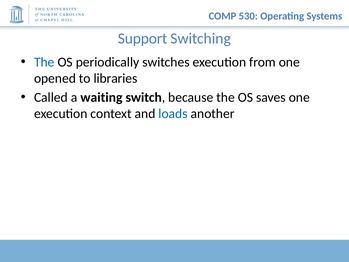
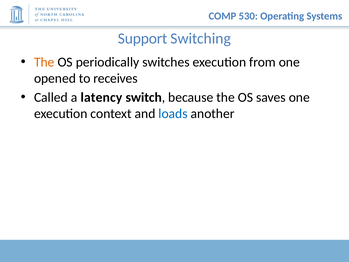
The colour: blue -> orange (44, 62)
libraries: libraries -> receives (115, 78)
waiting: waiting -> latency (101, 97)
